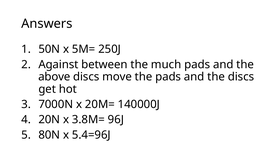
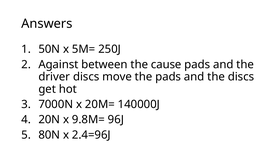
much: much -> cause (166, 64)
above: above -> driver (54, 77)
3.8M=: 3.8M= -> 9.8M= (88, 119)
5.4=96J: 5.4=96J -> 2.4=96J (91, 134)
